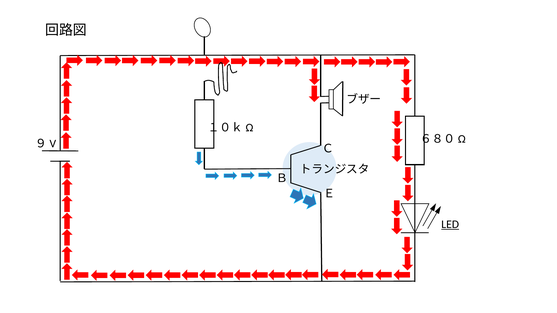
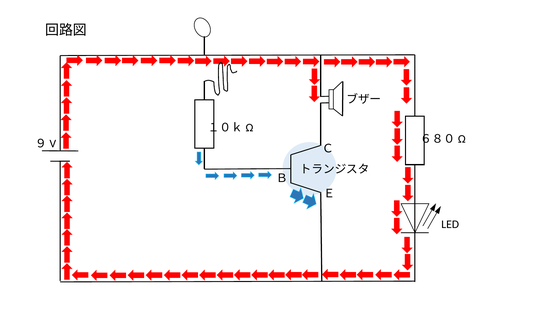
LED underline: present -> none (450, 225)
